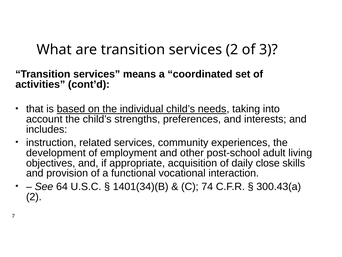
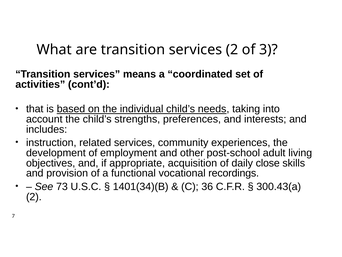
interaction: interaction -> recordings (234, 173)
64: 64 -> 73 (62, 186)
74: 74 -> 36 (207, 186)
